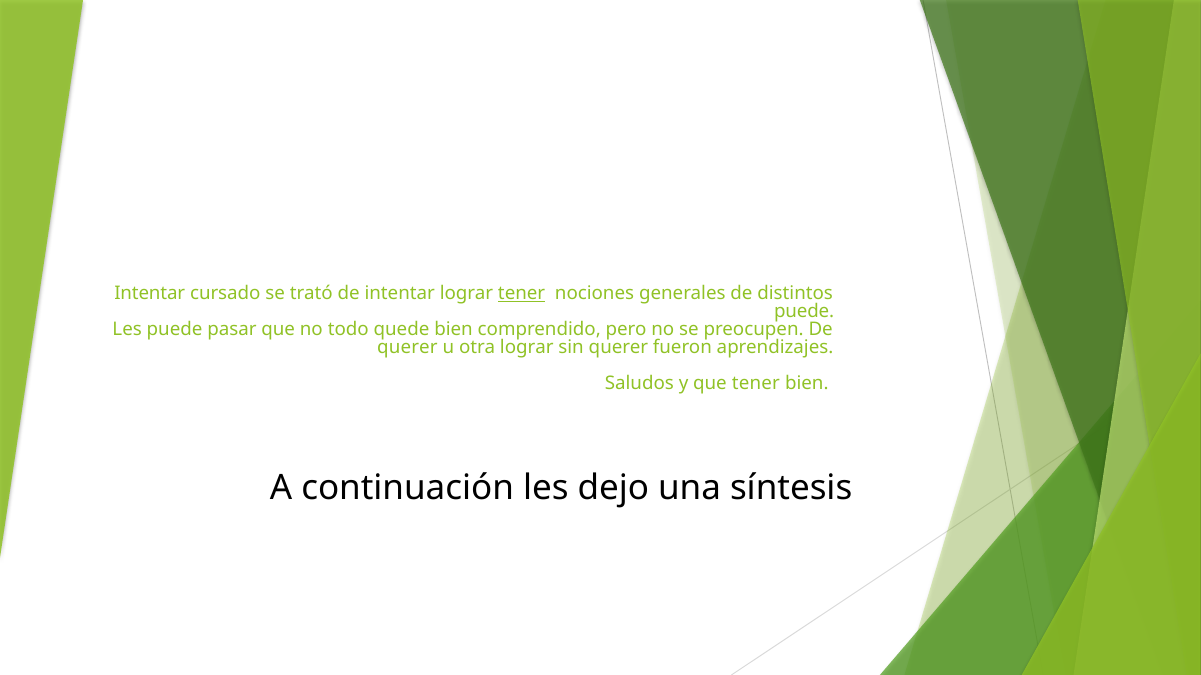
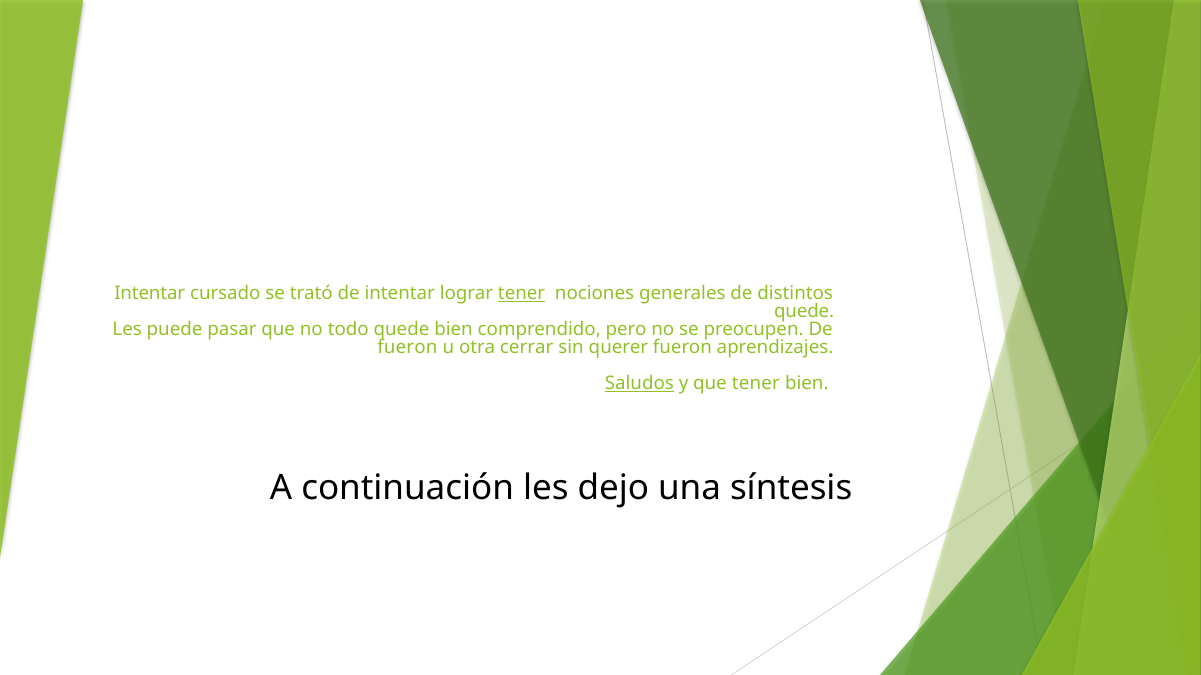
puede: puede -> quede (804, 311)
querer: querer -> fueron (407, 347)
otra lograr: lograr -> cerrar (527, 347)
Saludos underline: none -> present (639, 383)
